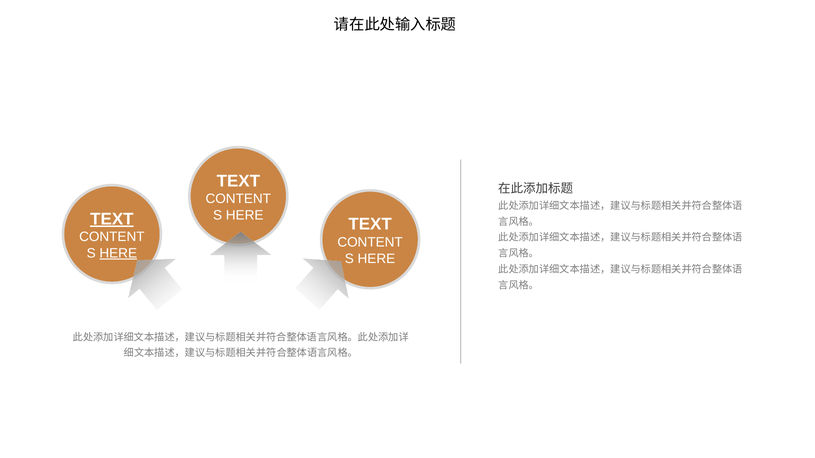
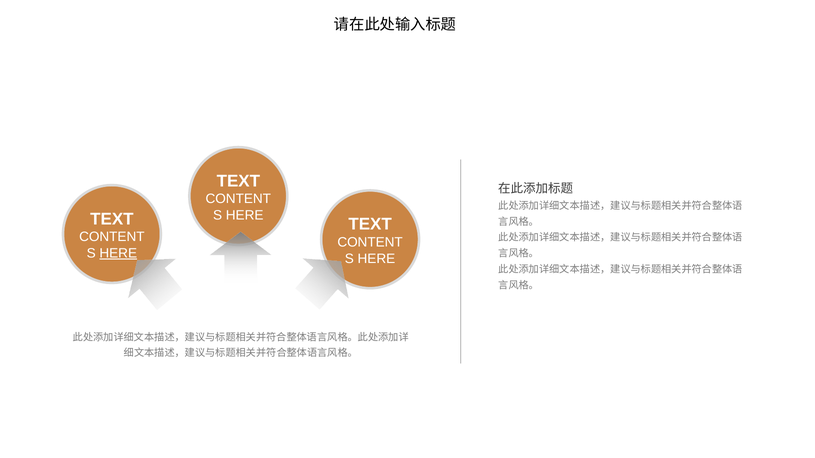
TEXT underline: present -> none (112, 219)
